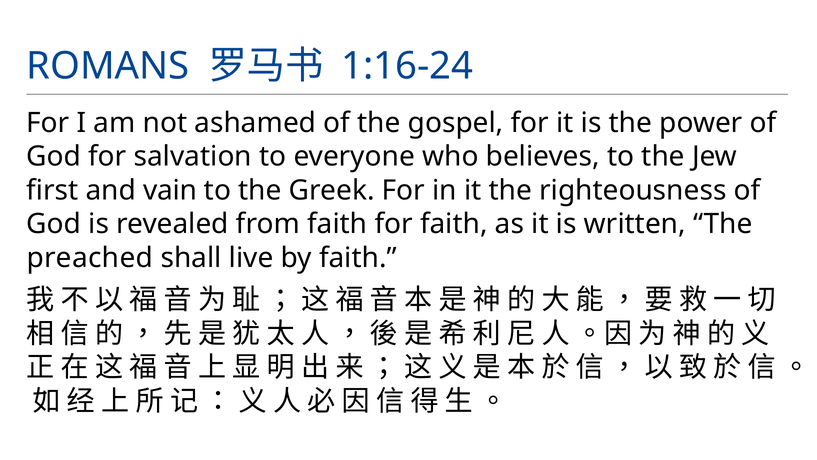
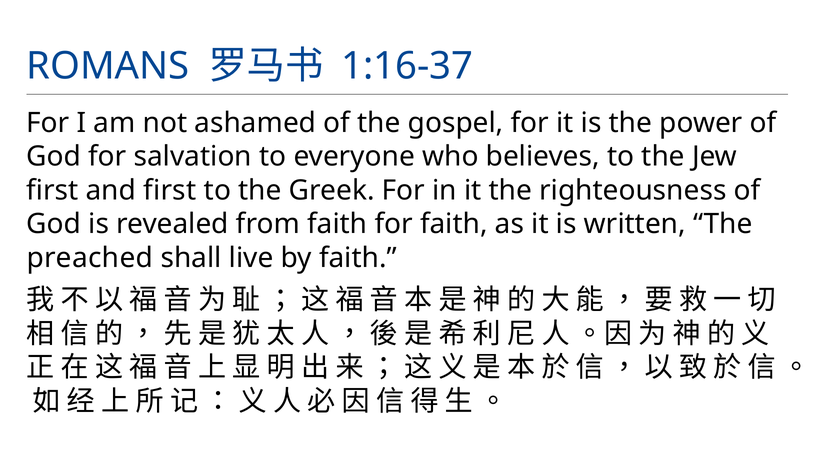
1:16-24: 1:16-24 -> 1:16-37 (407, 66)
and vain: vain -> first (170, 190)
